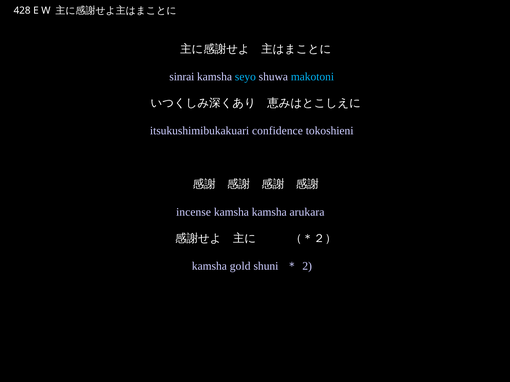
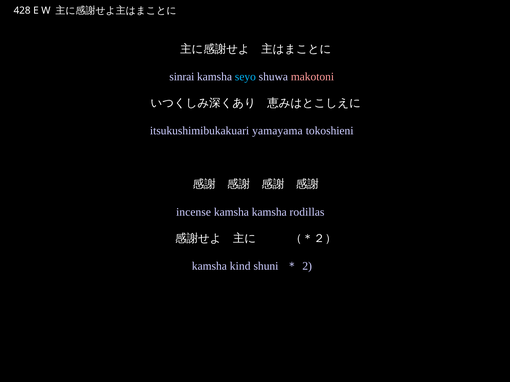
makotoni colour: light blue -> pink (312, 77)
confidence: confidence -> yamayama (277, 131)
arukara: arukara -> rodillas (307, 212)
gold: gold -> kind (240, 266)
